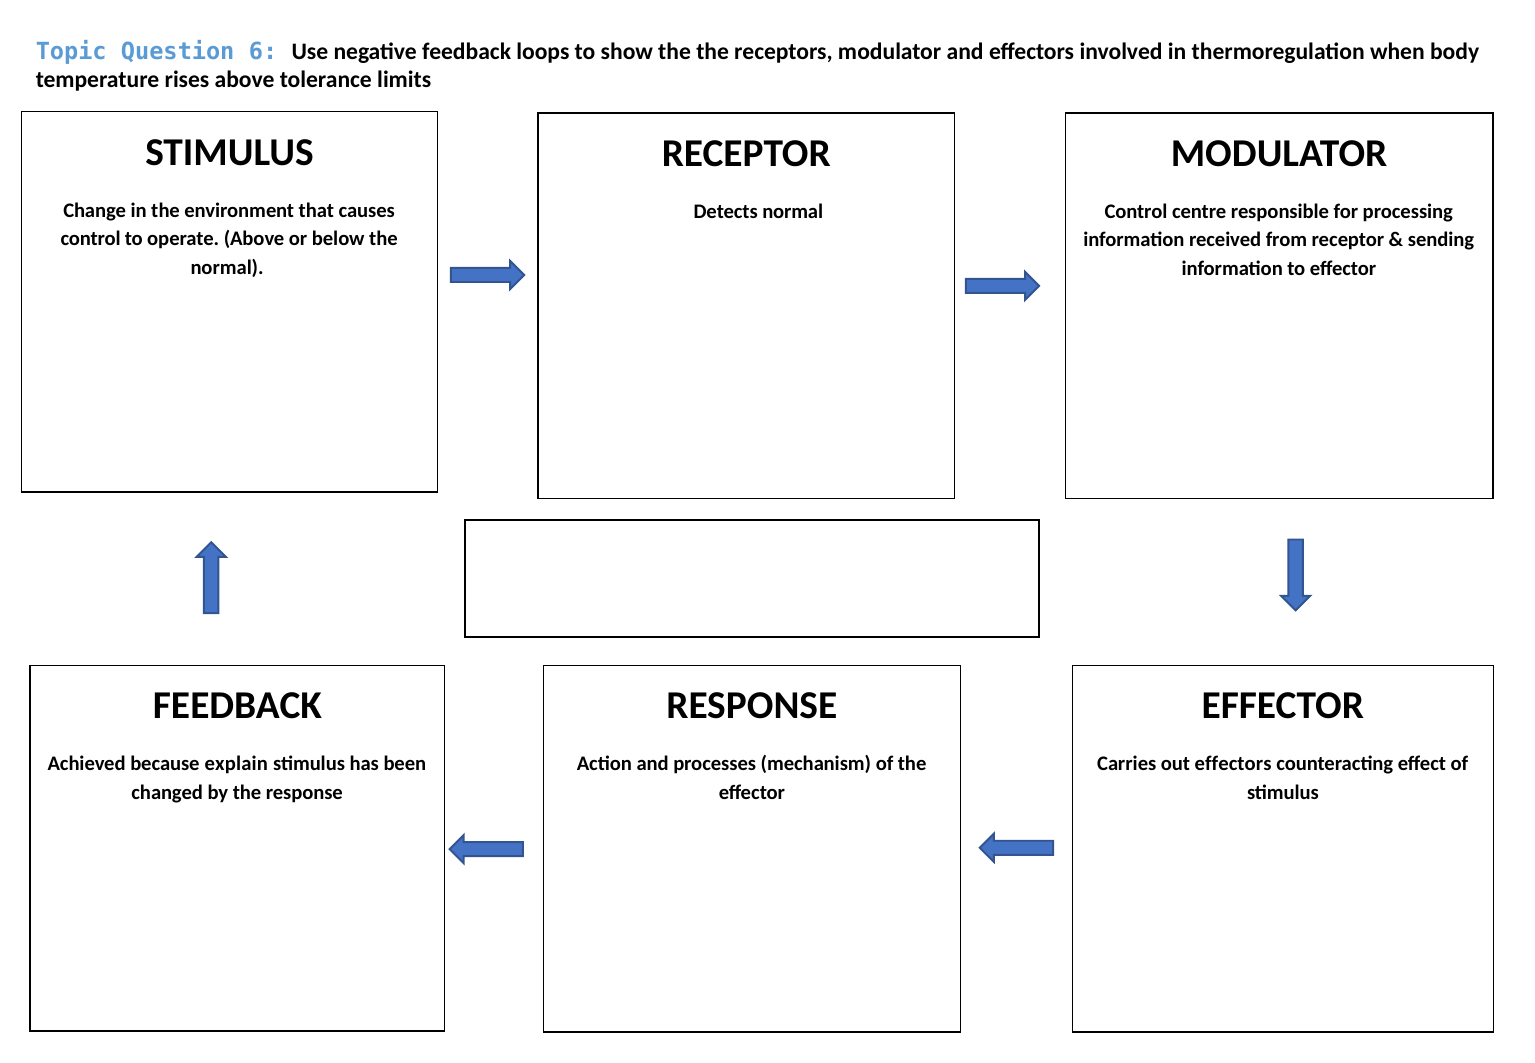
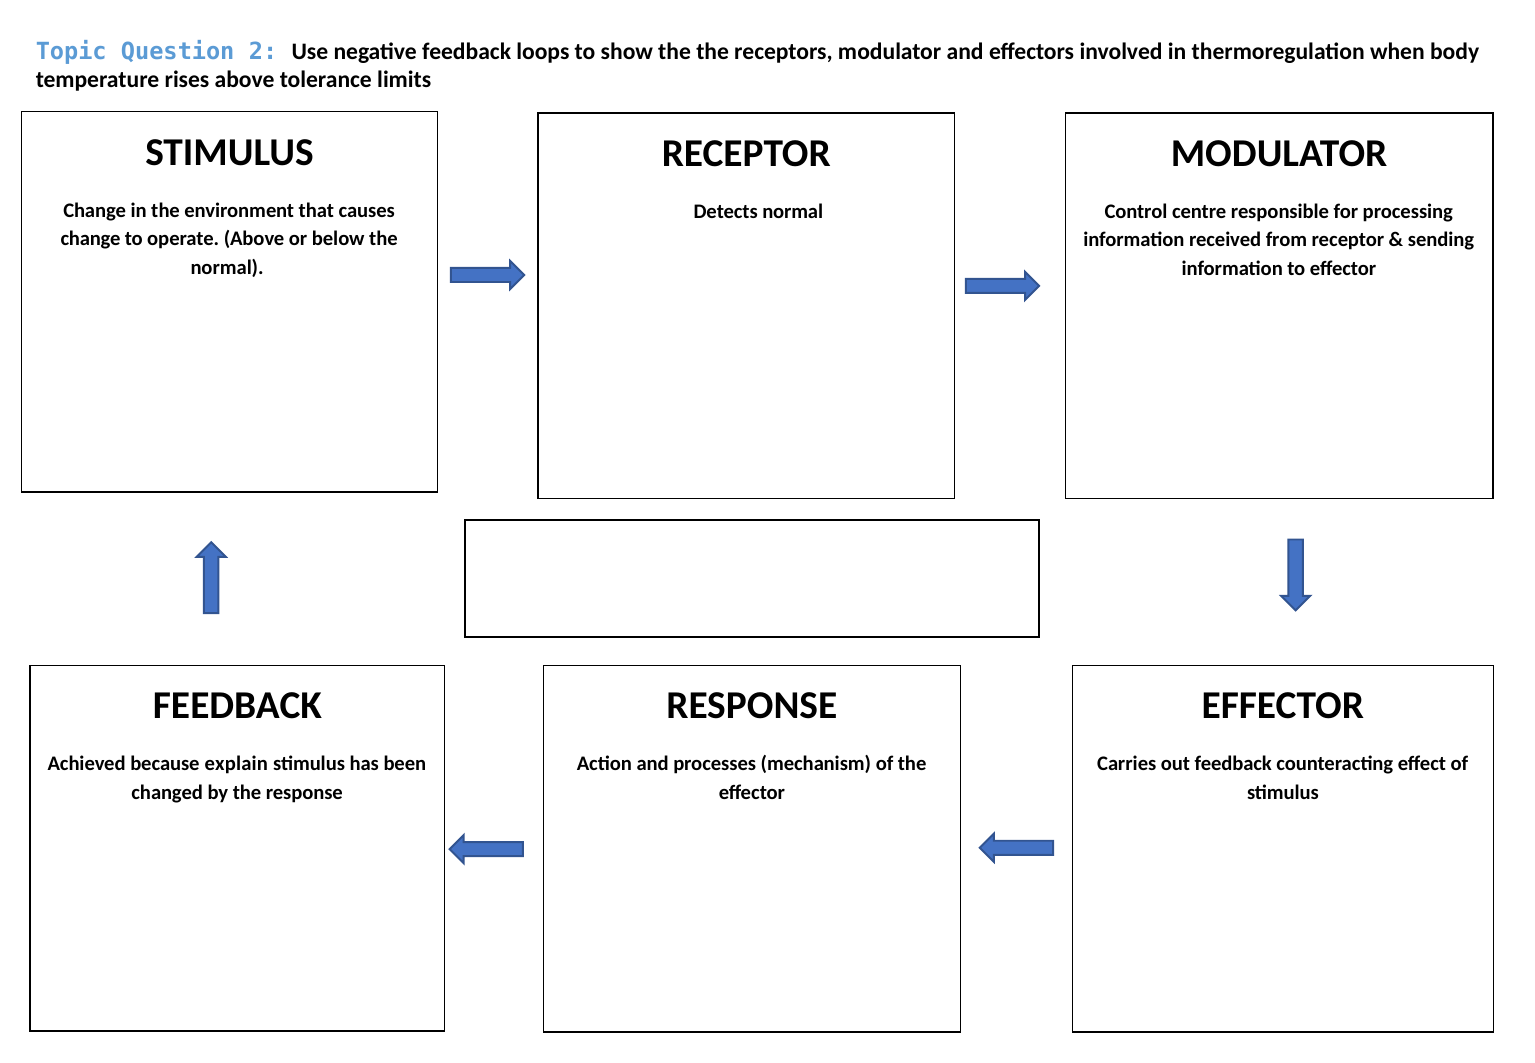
6: 6 -> 2 (263, 52)
control: control -> change (91, 239)
out effectors: effectors -> feedback (1233, 764)
